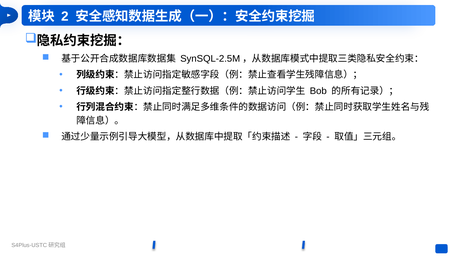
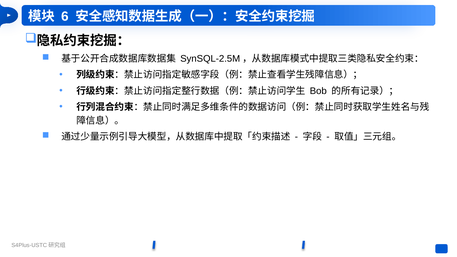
2: 2 -> 6 (65, 16)
